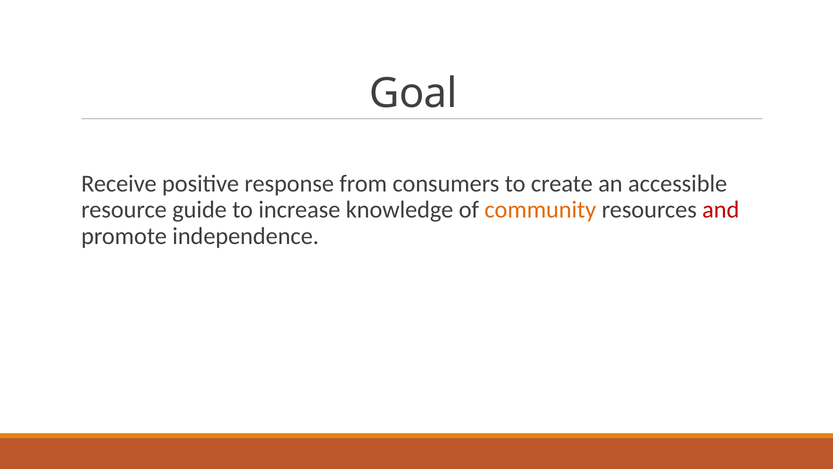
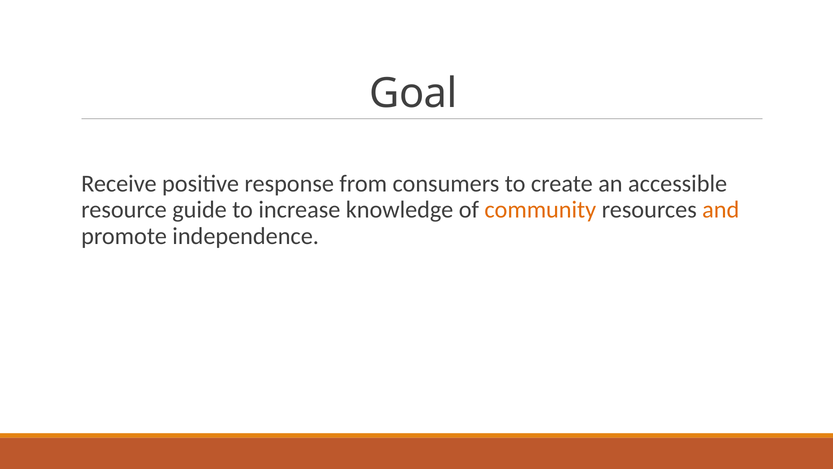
and colour: red -> orange (721, 210)
